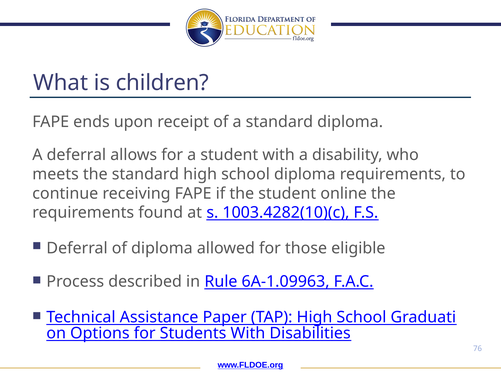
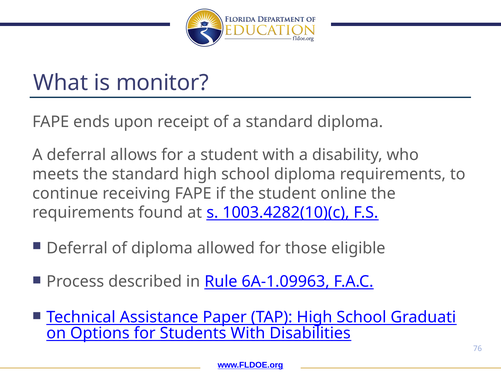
children: children -> monitor (162, 83)
